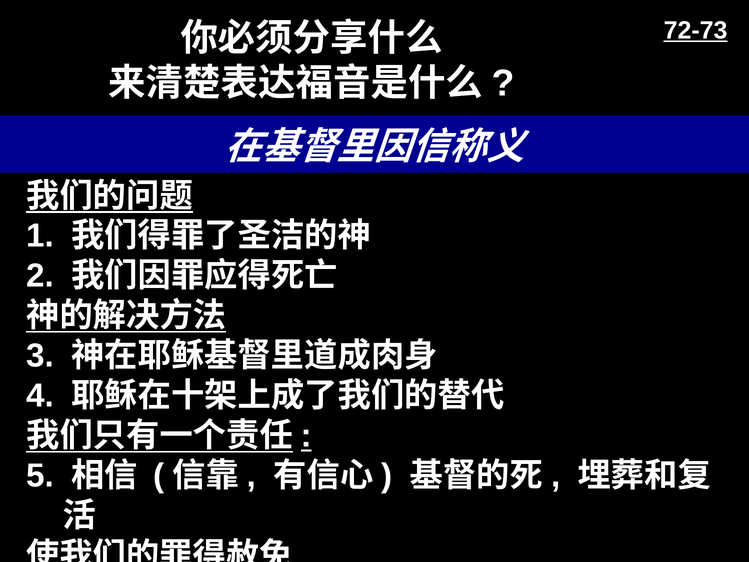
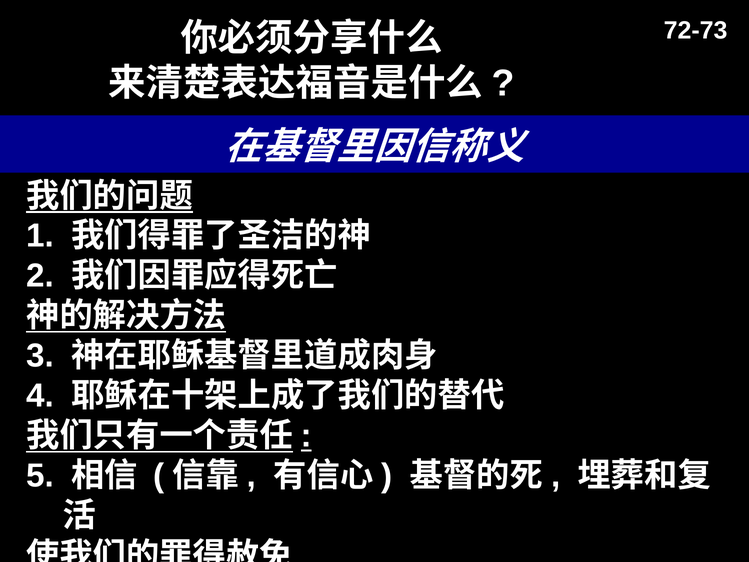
72-73 underline: present -> none (696, 30)
